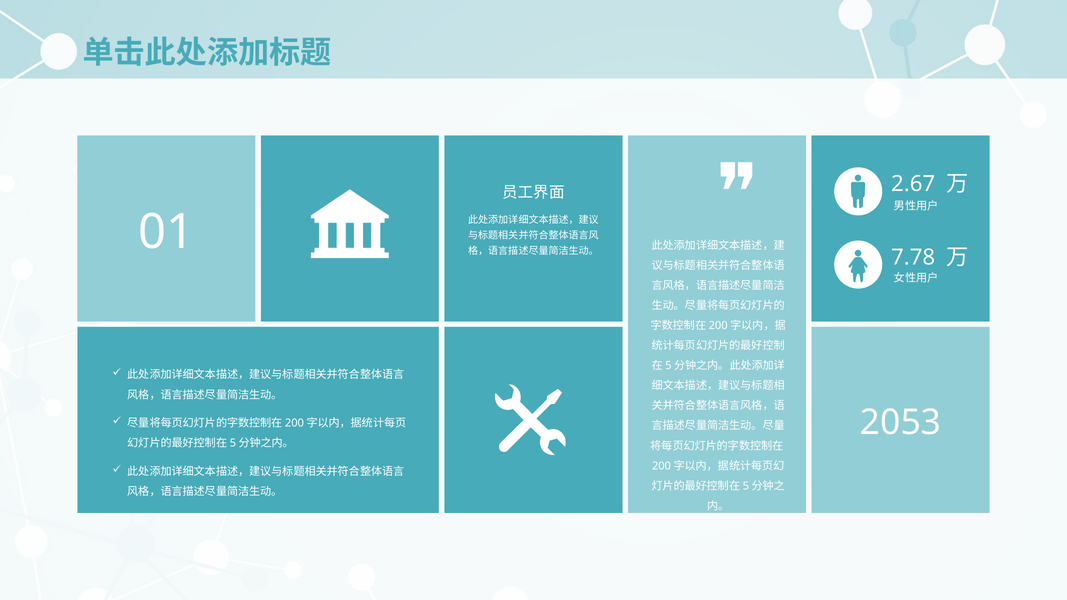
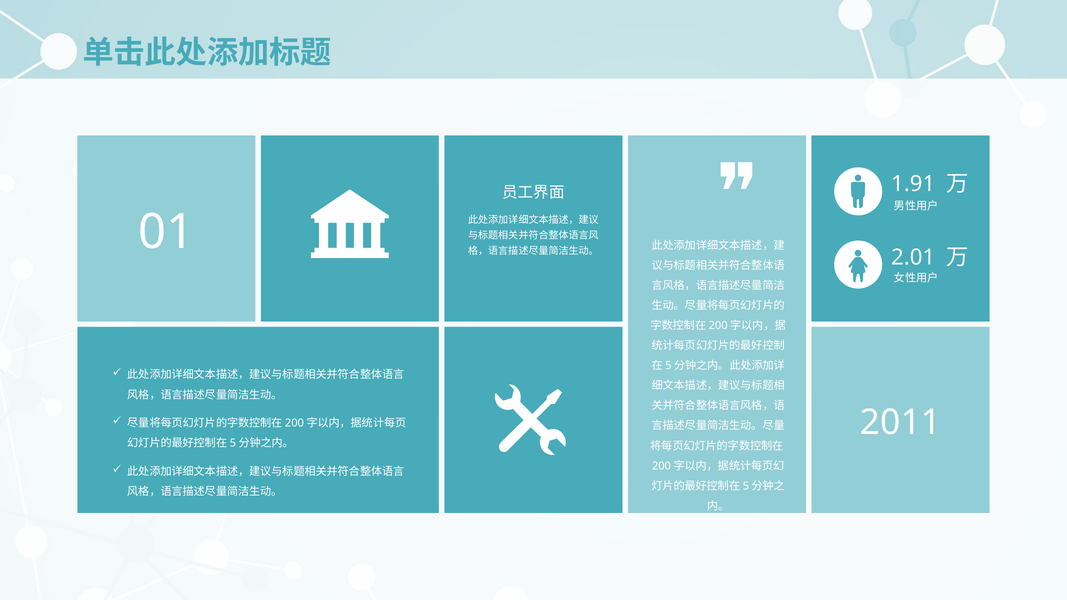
2.67: 2.67 -> 1.91 (913, 184)
7.78: 7.78 -> 2.01 (913, 257)
2053: 2053 -> 2011 (901, 423)
